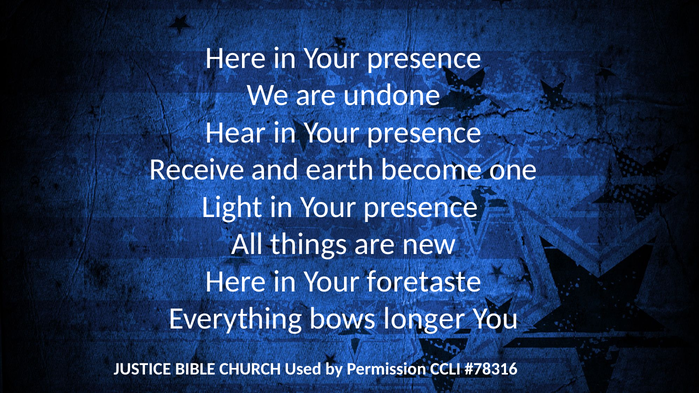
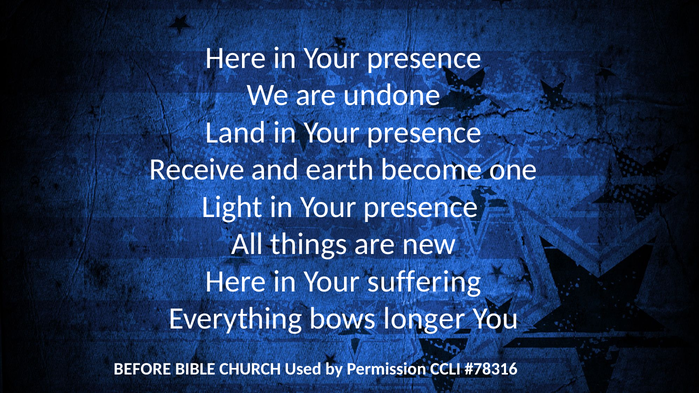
Hear: Hear -> Land (236, 132)
foretaste: foretaste -> suffering (424, 282)
JUSTICE: JUSTICE -> BEFORE (142, 369)
